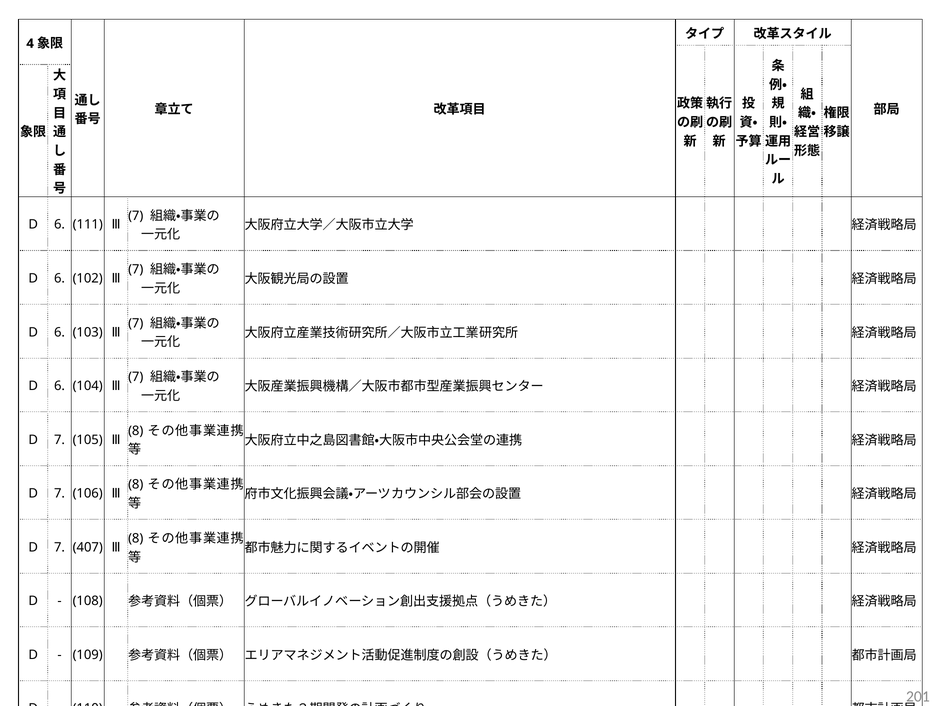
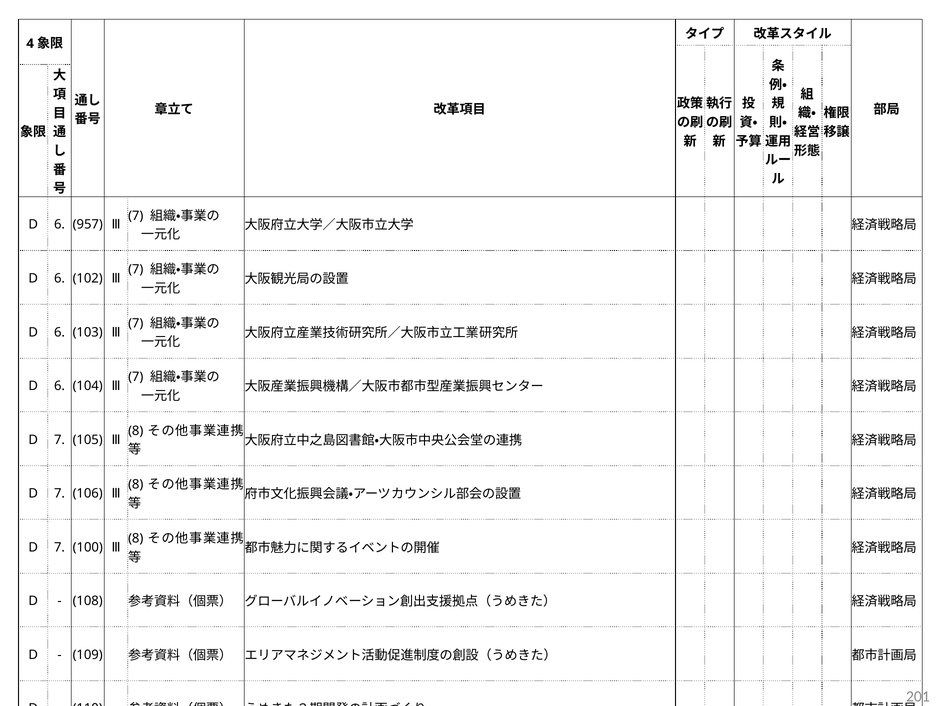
111: 111 -> 957 (88, 225)
407: 407 -> 100 (88, 547)
